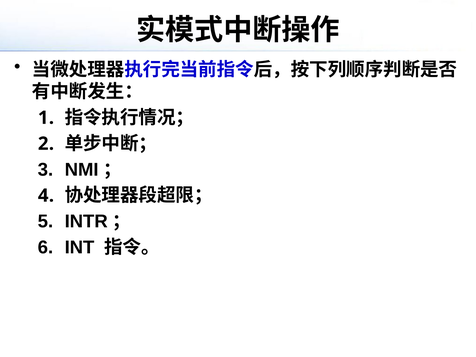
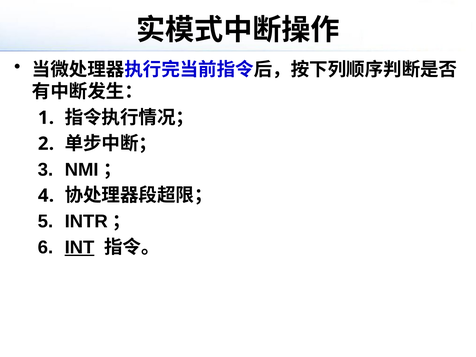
INT underline: none -> present (80, 247)
